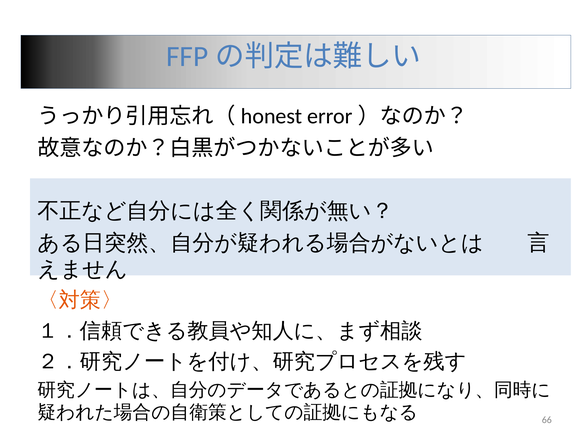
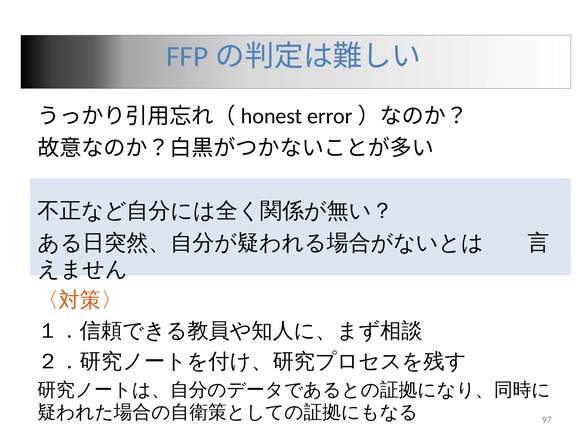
66: 66 -> 97 (547, 420)
